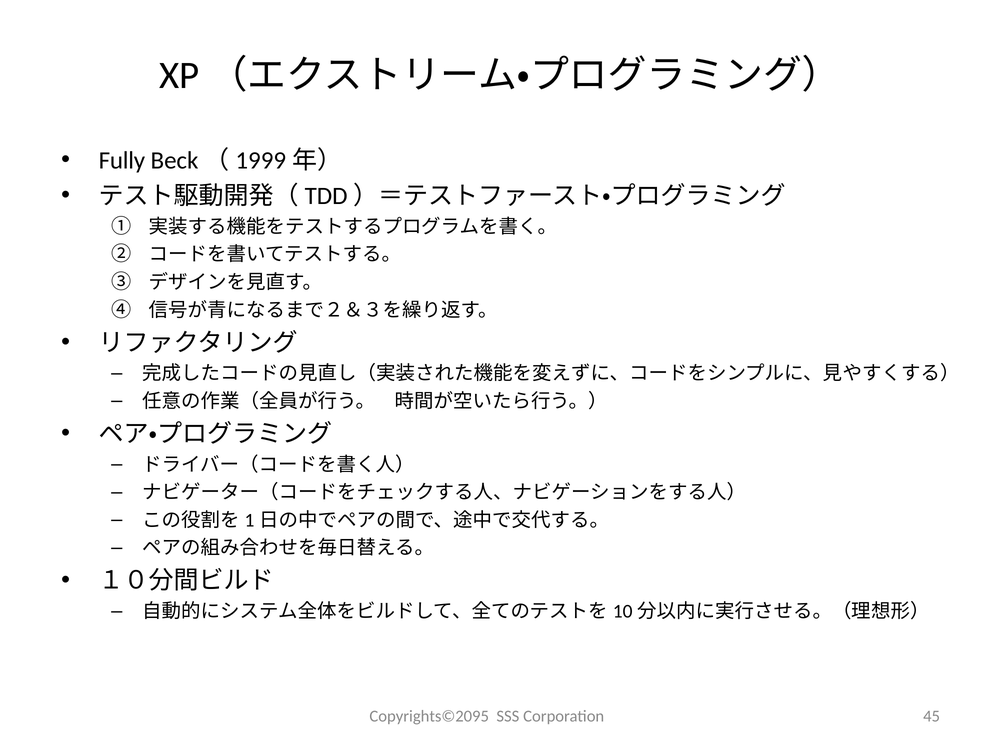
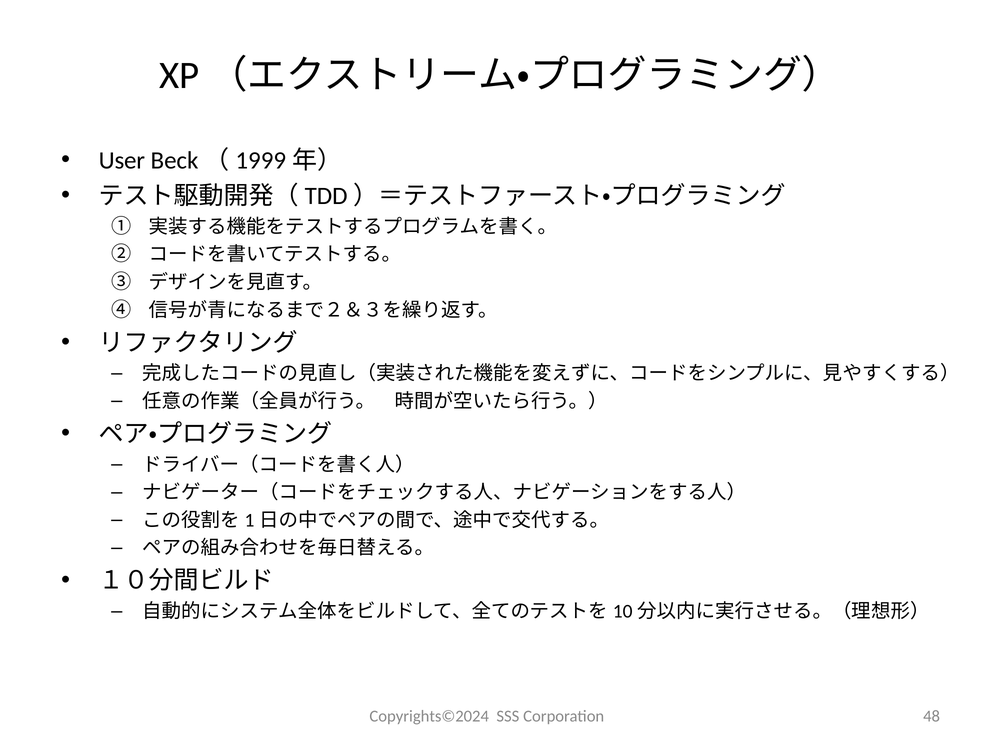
Fully: Fully -> User (122, 160)
Copyrights©2095: Copyrights©2095 -> Copyrights©2024 (429, 716)
45: 45 -> 48 (932, 716)
